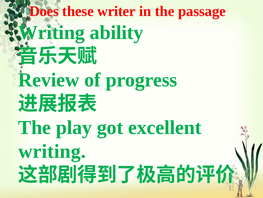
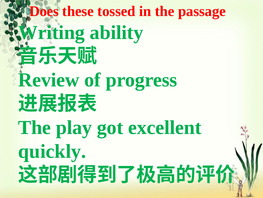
writer: writer -> tossed (116, 11)
writing: writing -> quickly (52, 151)
